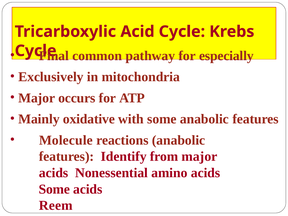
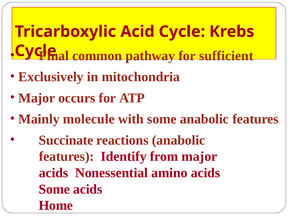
especially: especially -> sufficient (226, 56)
oxidative: oxidative -> molecule (89, 119)
Molecule: Molecule -> Succinate (66, 140)
Reem: Reem -> Home (56, 205)
